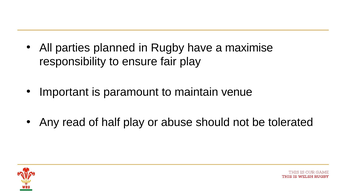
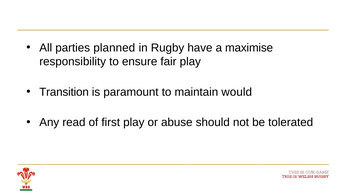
Important: Important -> Transition (64, 92)
venue: venue -> would (237, 92)
half: half -> first (111, 122)
